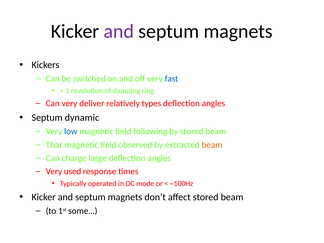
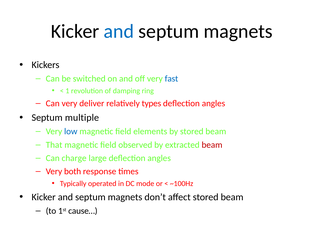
and colour: purple -> blue (119, 31)
dynamic: dynamic -> multiple (82, 118)
following: following -> elements (150, 132)
beam colour: orange -> red (212, 145)
used: used -> both (73, 172)
some…: some… -> cause… (83, 211)
